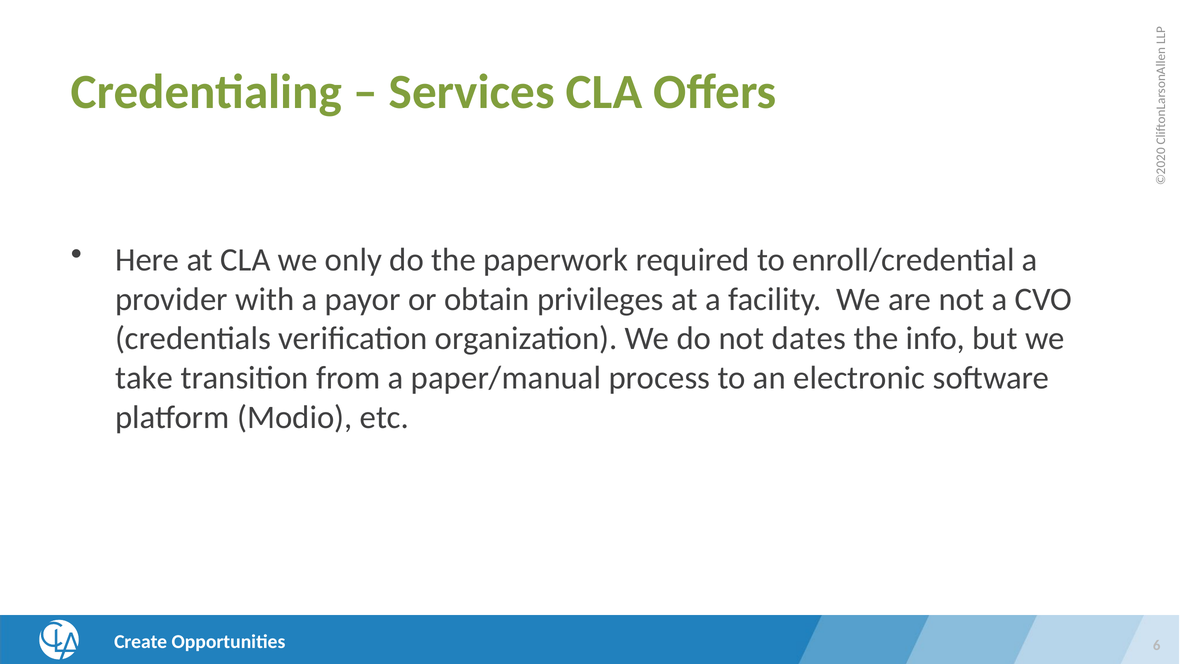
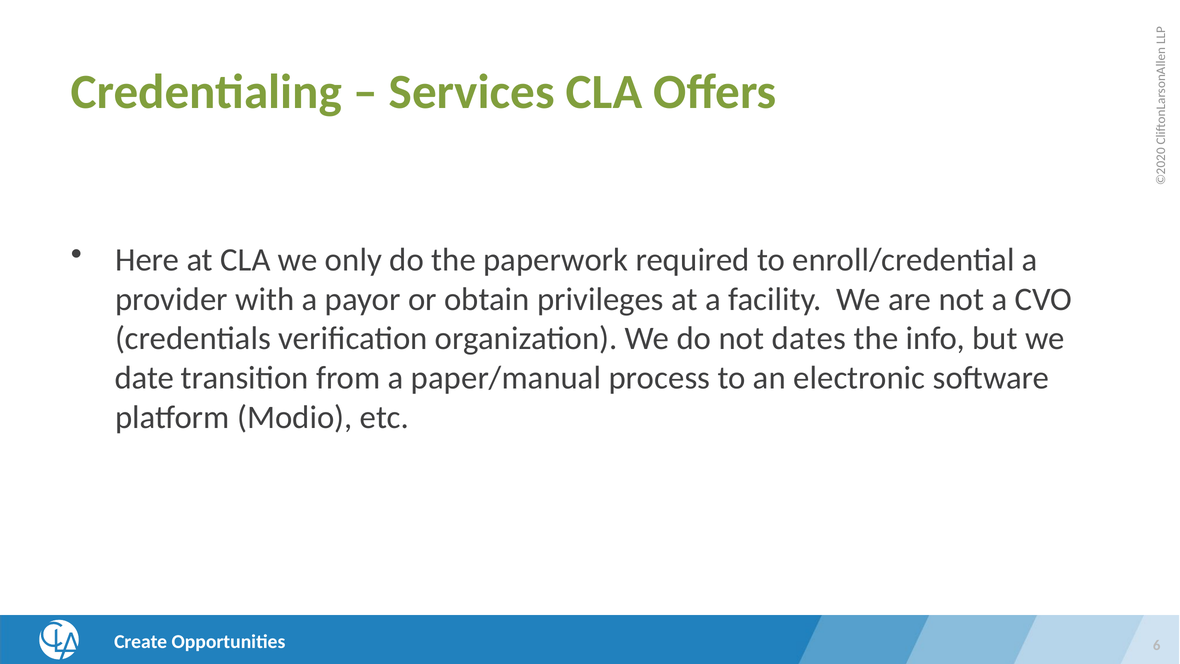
take: take -> date (144, 378)
